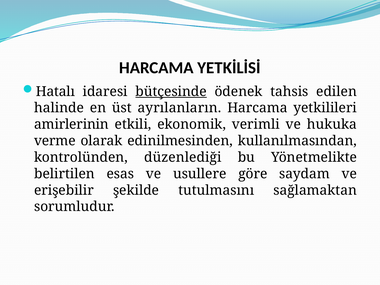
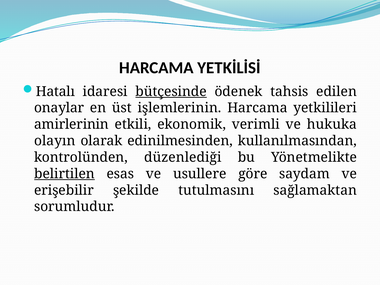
halinde: halinde -> onaylar (59, 108)
ayrılanların: ayrılanların -> işlemlerinin (180, 108)
verme: verme -> olayın (55, 141)
belirtilen underline: none -> present (64, 174)
